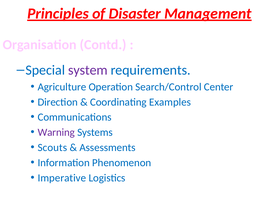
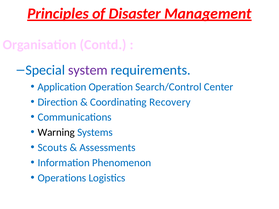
Agriculture: Agriculture -> Application (62, 87)
Examples: Examples -> Recovery (170, 102)
Warning colour: purple -> black (56, 133)
Imperative: Imperative -> Operations (62, 178)
